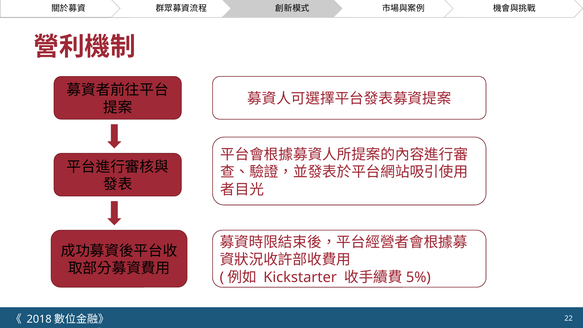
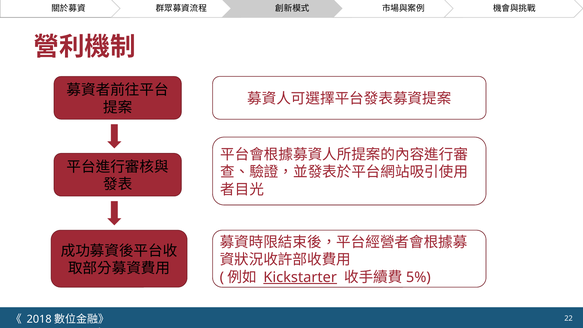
Kickstarter underline: none -> present (300, 277)
